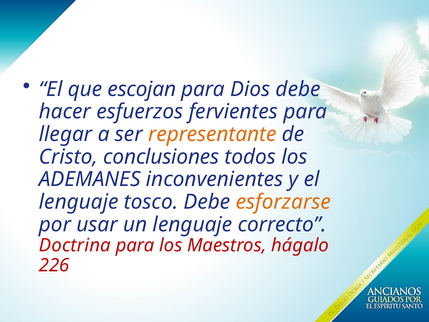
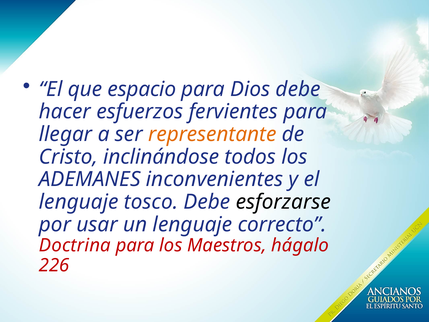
escojan: escojan -> espacio (142, 89)
conclusiones: conclusiones -> inclinándose (161, 157)
esforzarse colour: orange -> black (283, 202)
